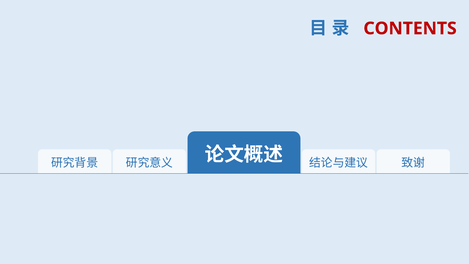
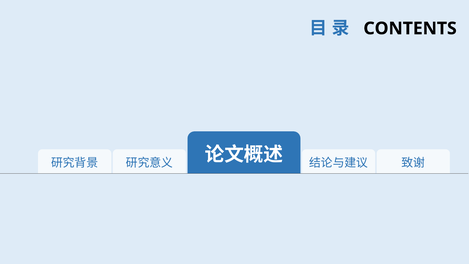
CONTENTS colour: red -> black (410, 28)
